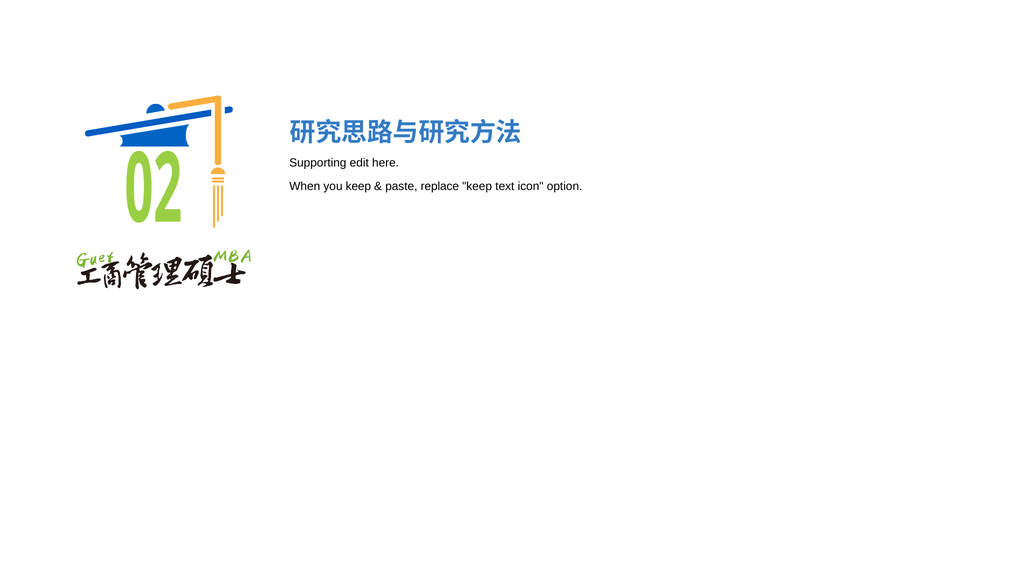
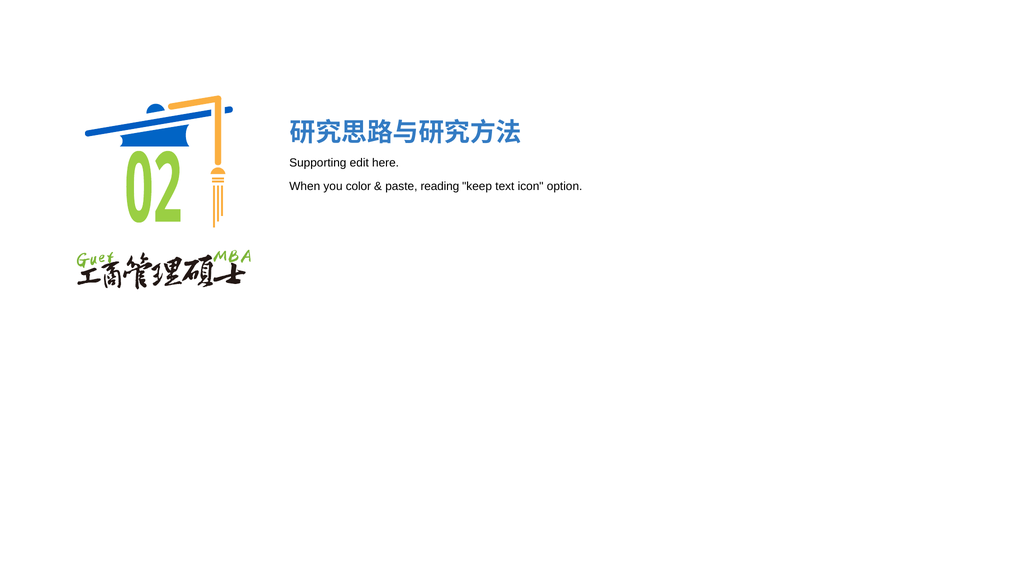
you keep: keep -> color (358, 187)
replace: replace -> reading (440, 187)
